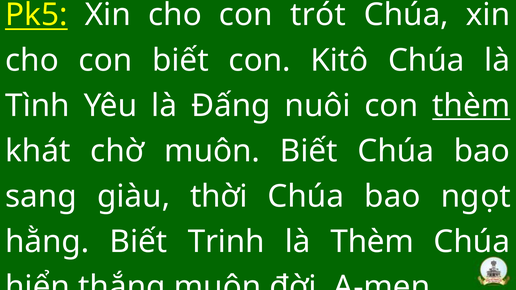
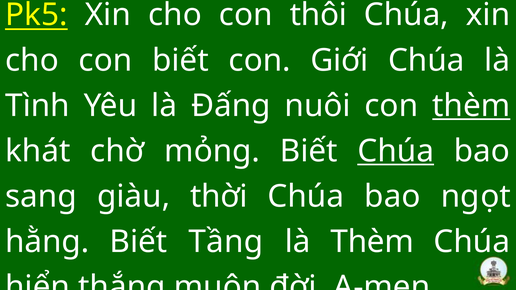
trót: trót -> thôi (318, 15)
Kitô: Kitô -> Giới (339, 60)
chờ muôn: muôn -> mỏng (212, 151)
Chúa underline: none -> present (396, 151)
Trinh: Trinh -> Tầng (226, 242)
